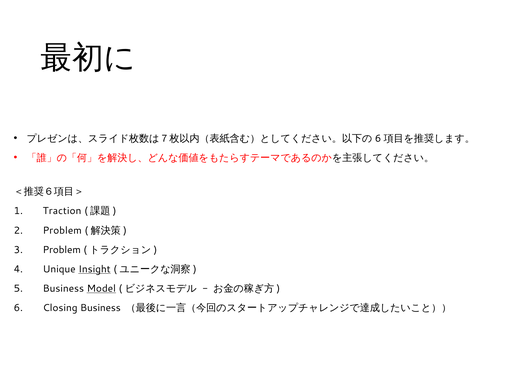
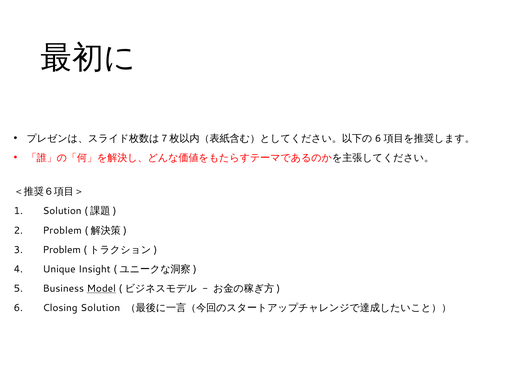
Traction: Traction -> Solution (62, 211)
Insight underline: present -> none (94, 269)
Closing Business: Business -> Solution (100, 308)
